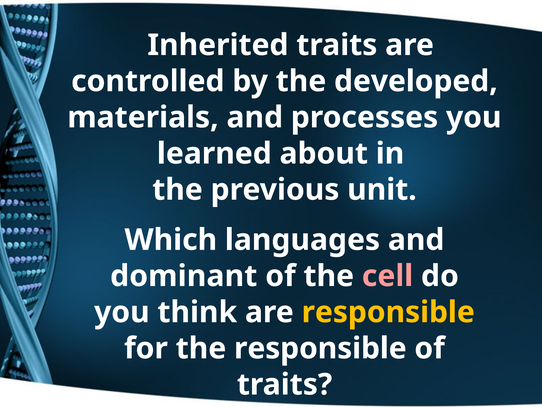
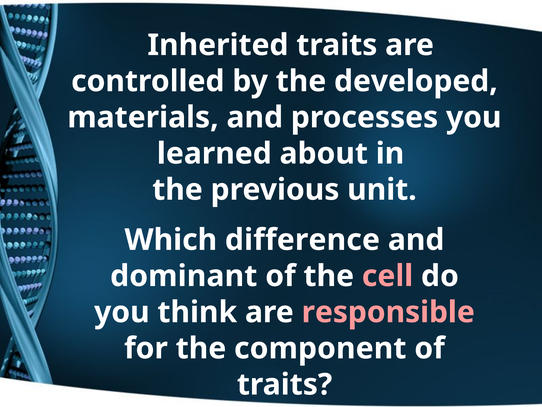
languages: languages -> difference (302, 240)
responsible colour: yellow -> pink (388, 312)
the responsible: responsible -> component (320, 348)
